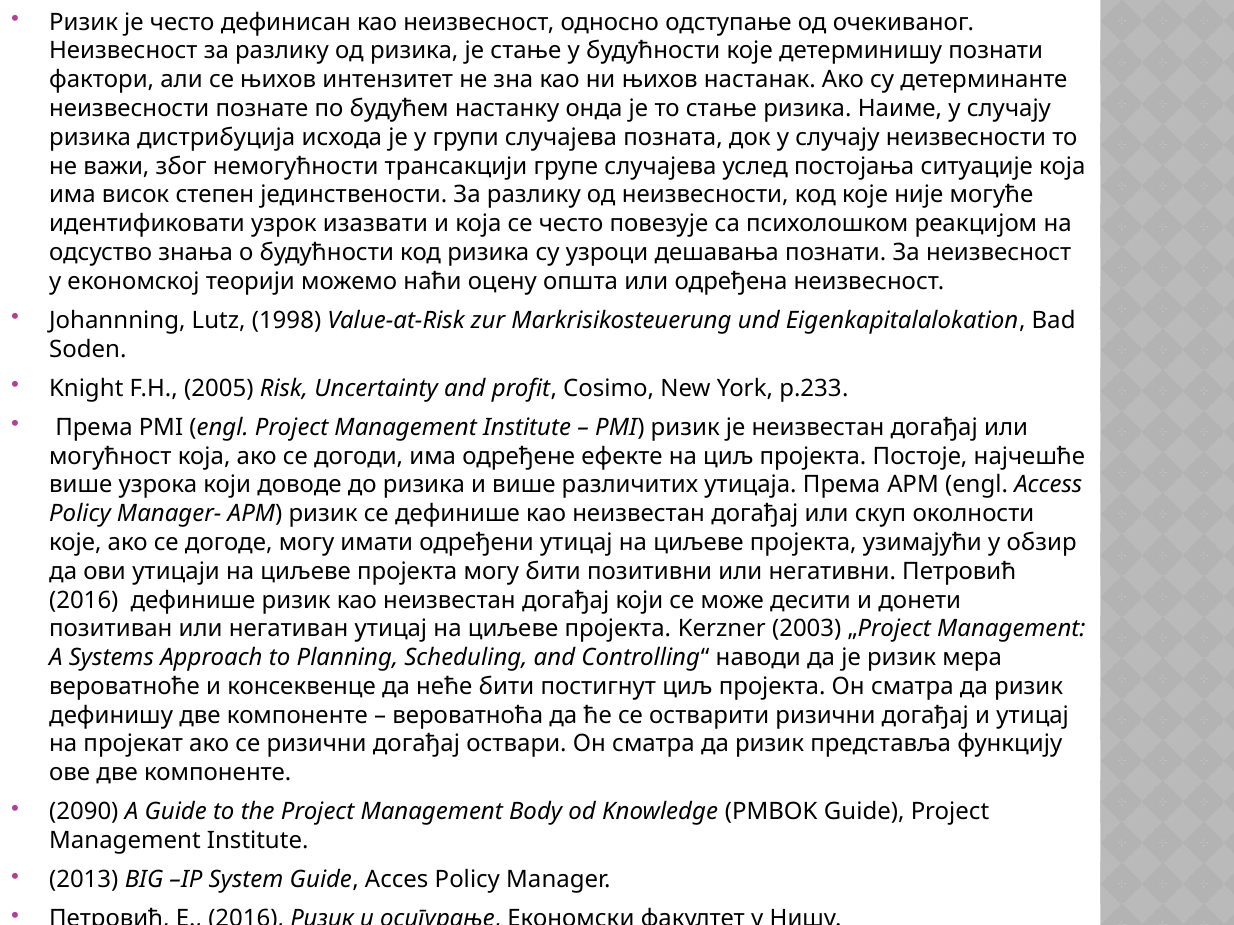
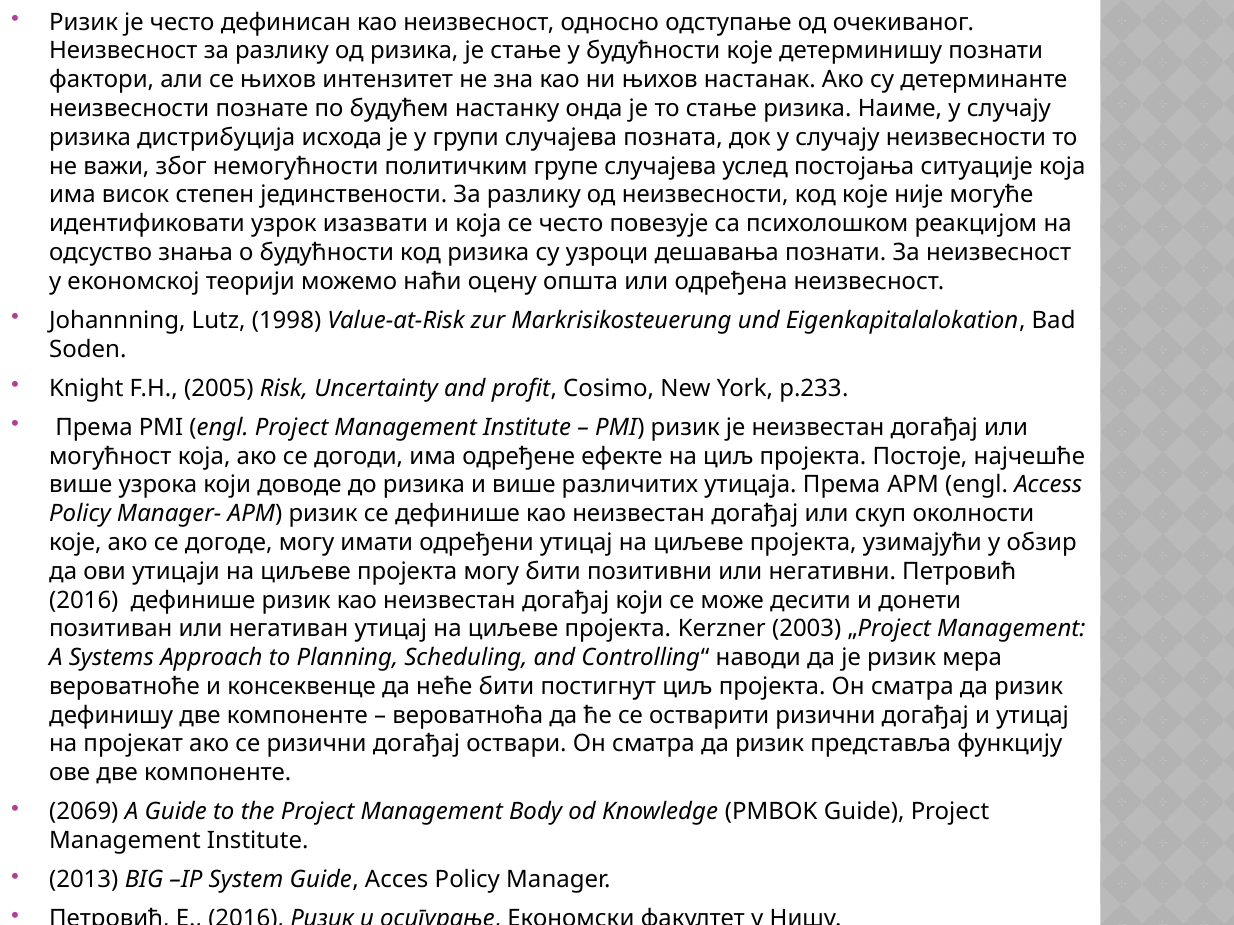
трансакцији: трансакцији -> политичким (456, 166)
2090: 2090 -> 2069 (84, 812)
